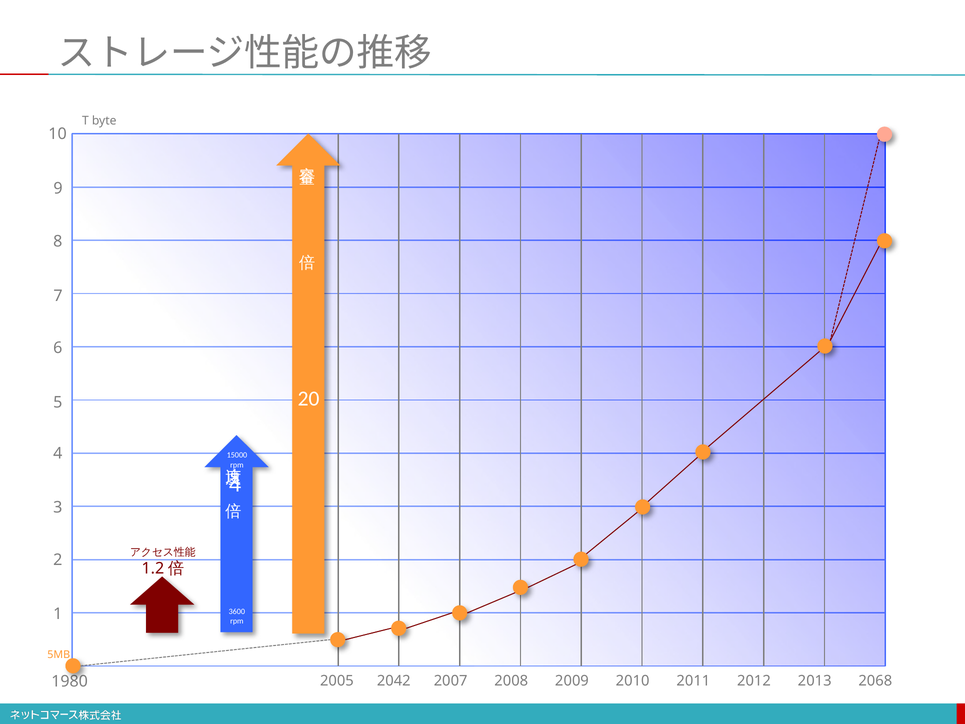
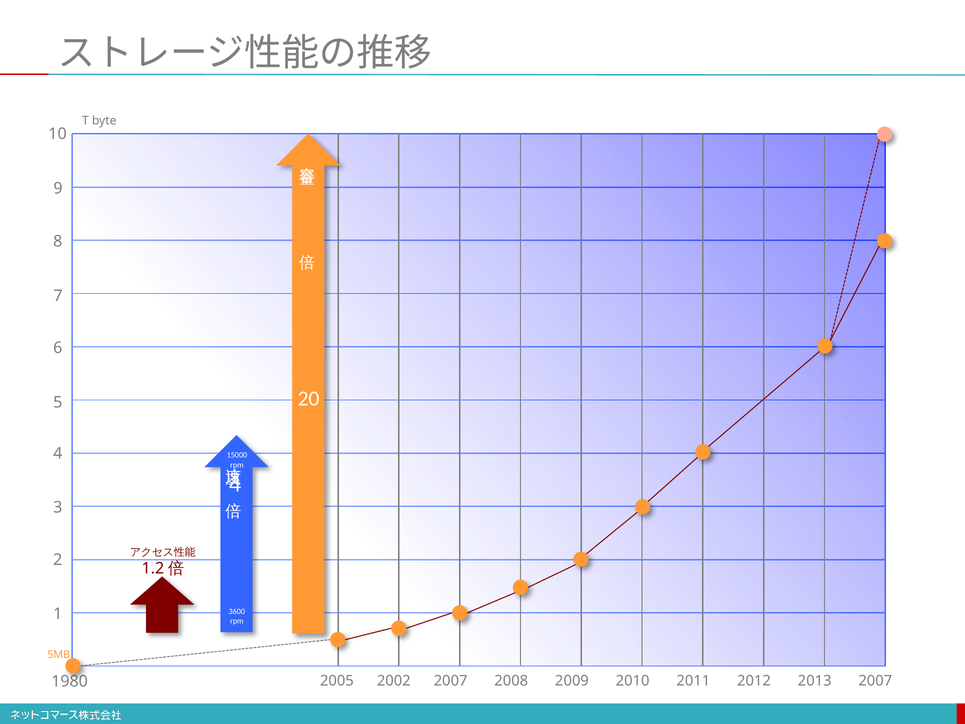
2042: 2042 -> 2002 (394, 680)
2013 2068: 2068 -> 2007 (875, 680)
